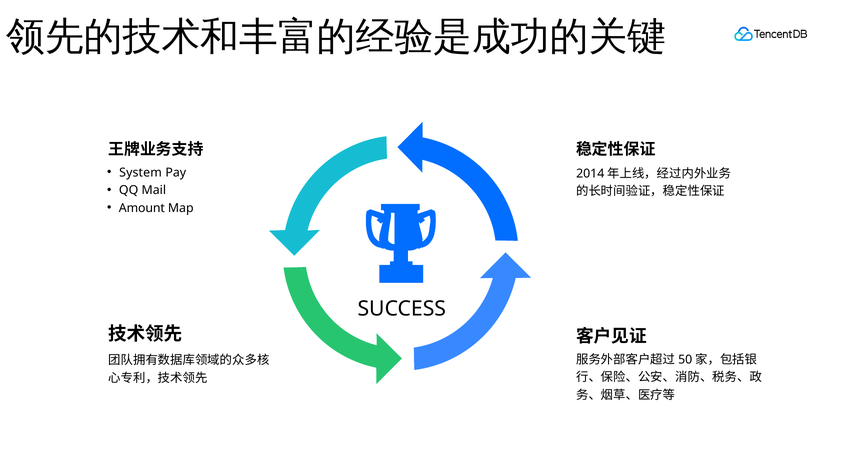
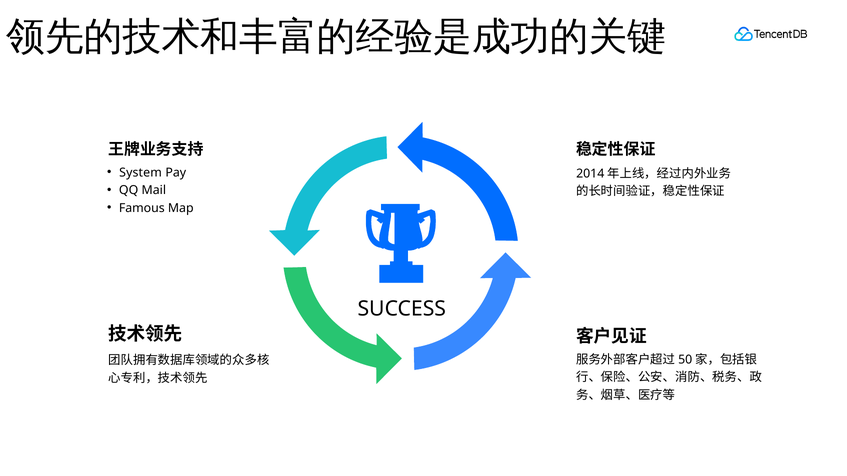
Amount: Amount -> Famous (142, 208)
